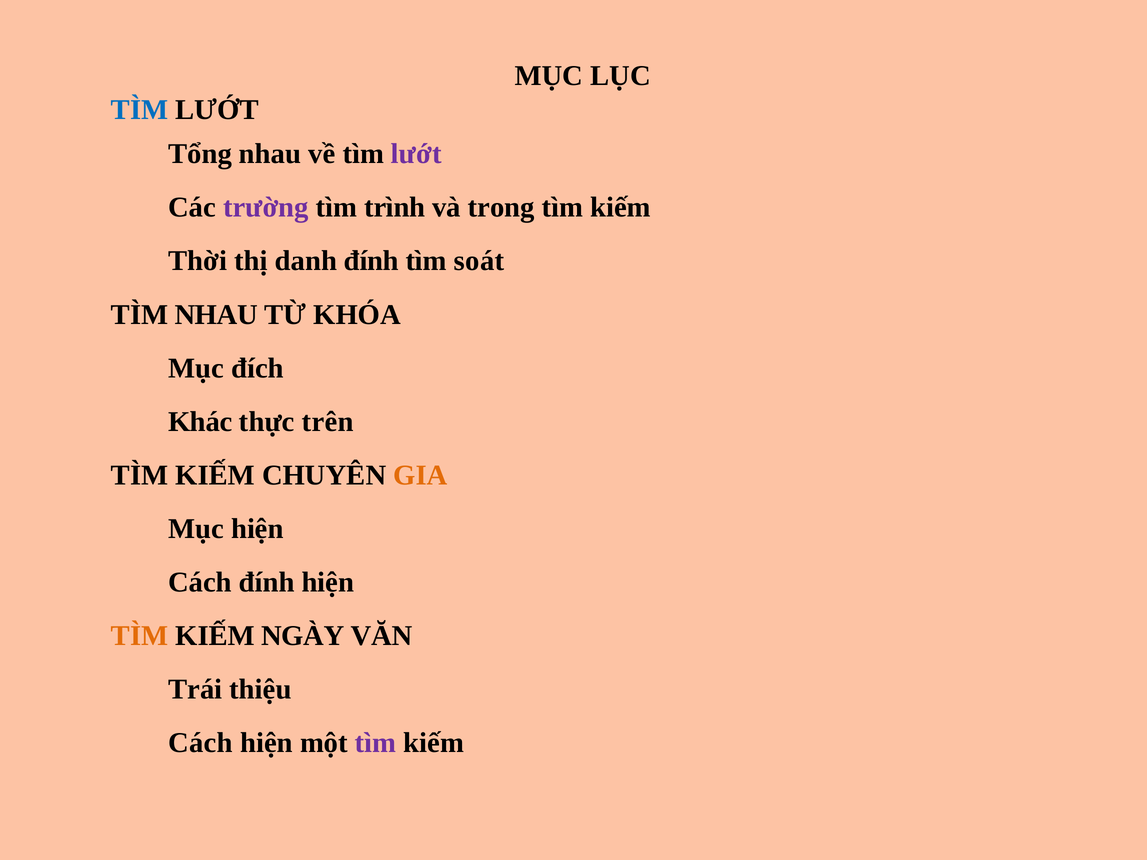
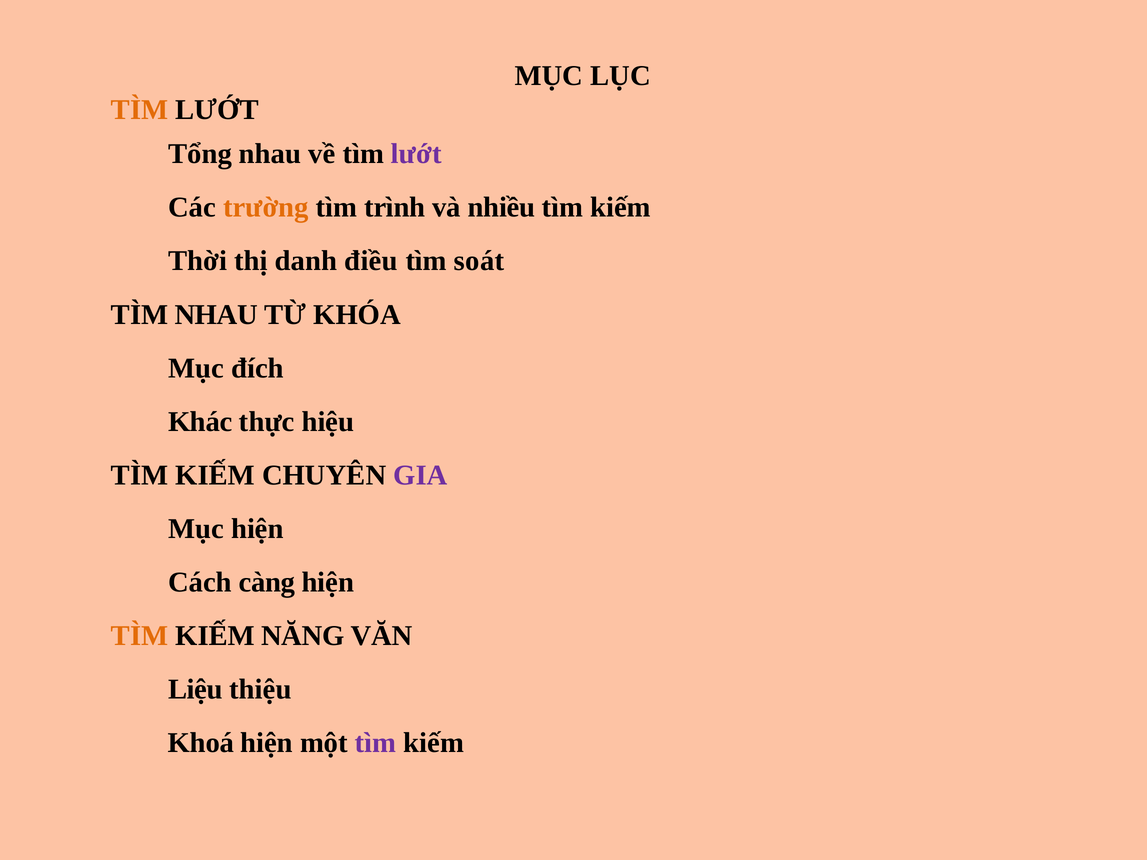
TÌM colour: blue -> orange (140, 110)
trường colour: purple -> orange (266, 208)
trong: trong -> nhiều (501, 208)
danh đính: đính -> điều (371, 261)
trên: trên -> hiệu (328, 422)
GIA colour: orange -> purple (421, 475)
Cách đính: đính -> càng (267, 582)
NGÀY: NGÀY -> NĂNG (303, 636)
Trái: Trái -> Liệu (195, 690)
Cách: Cách -> Khoá (201, 743)
